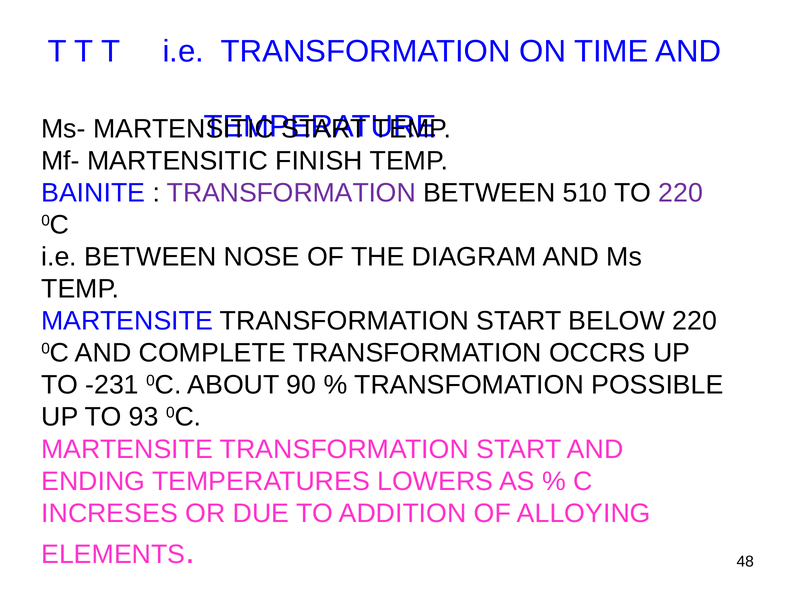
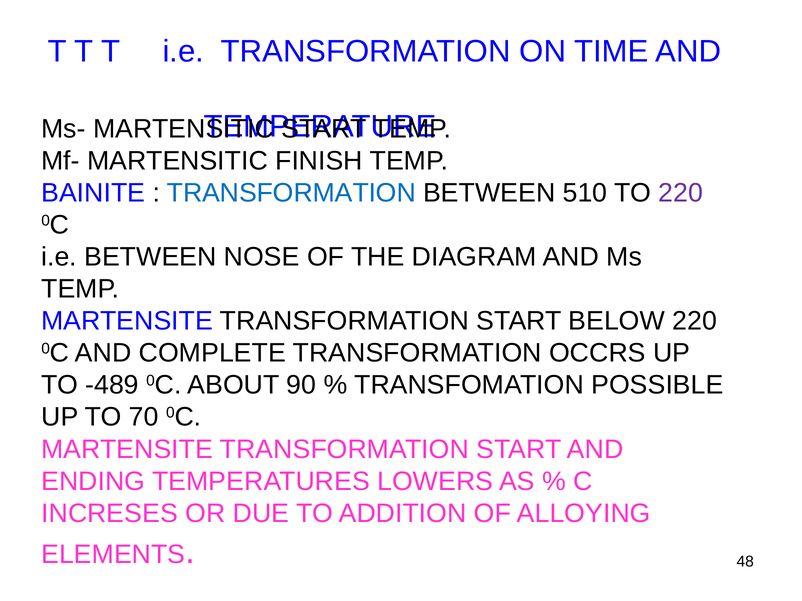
TRANSFORMATION colour: purple -> blue (291, 193)
-231: -231 -> -489 (112, 385)
93: 93 -> 70 (144, 418)
